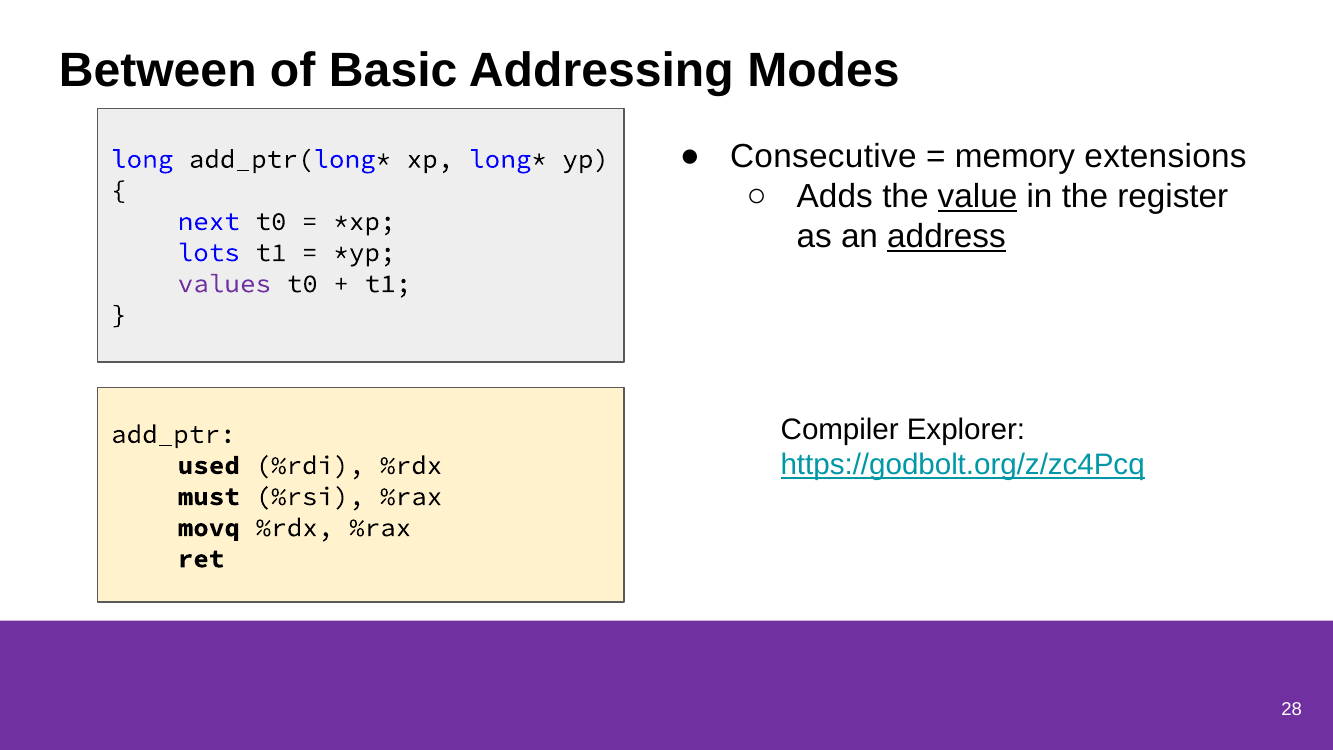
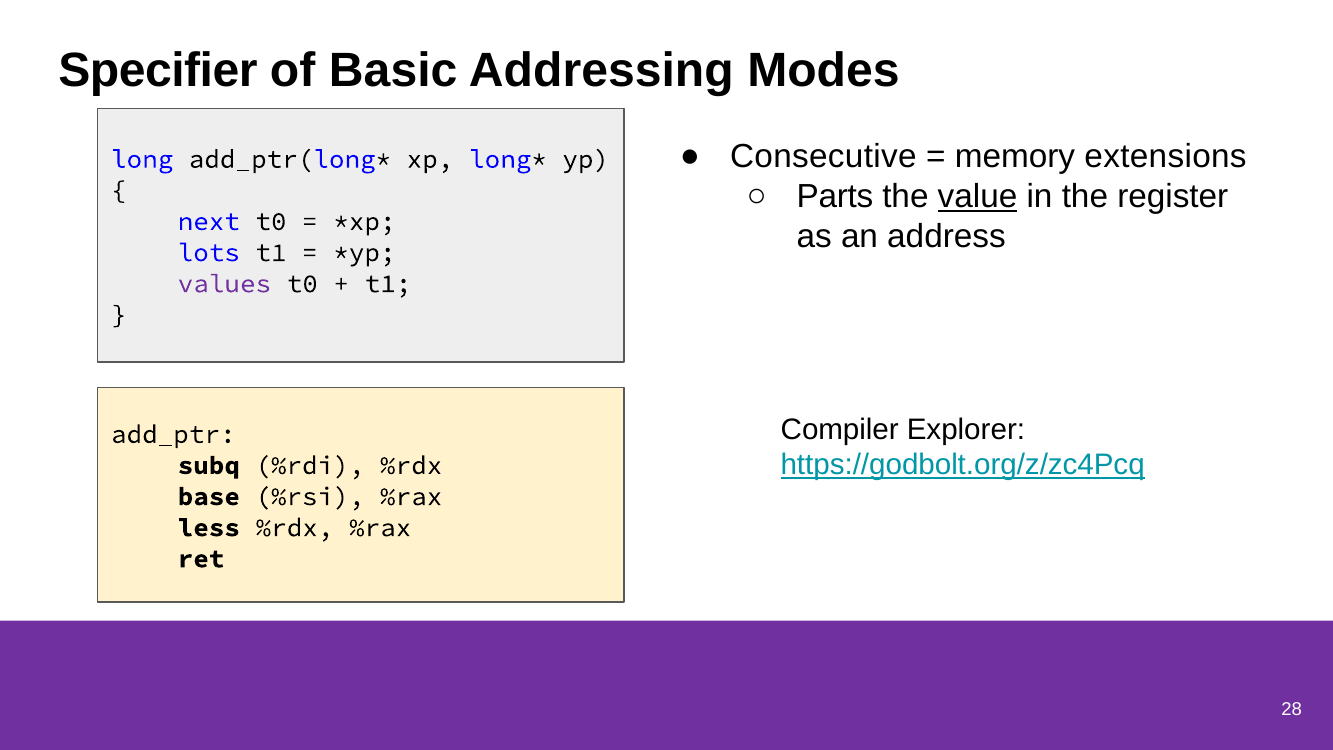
Between: Between -> Specifier (158, 70)
Adds: Adds -> Parts (835, 197)
address underline: present -> none (946, 237)
used: used -> subq (209, 465)
must: must -> base (209, 496)
movq: movq -> less (209, 528)
